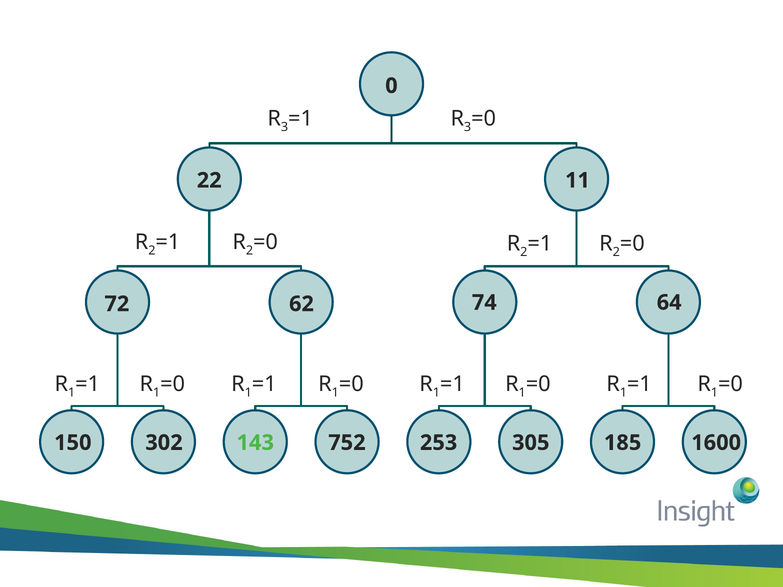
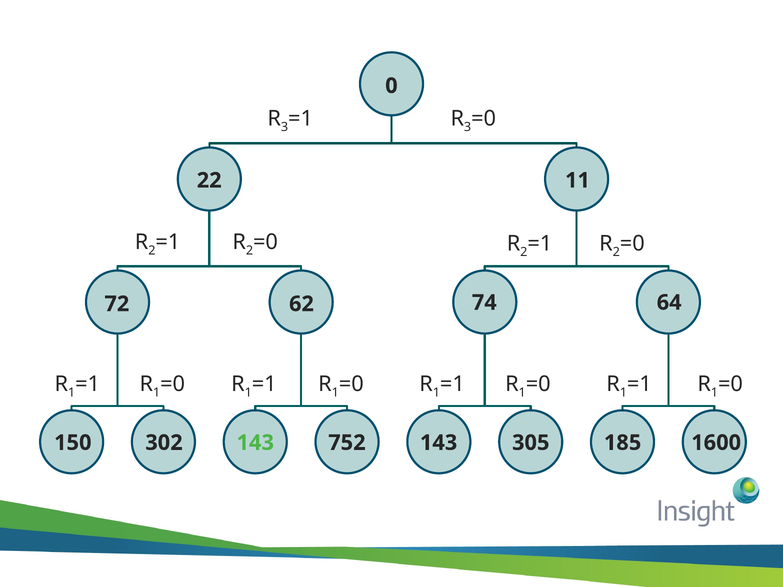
752 253: 253 -> 143 (439, 443)
